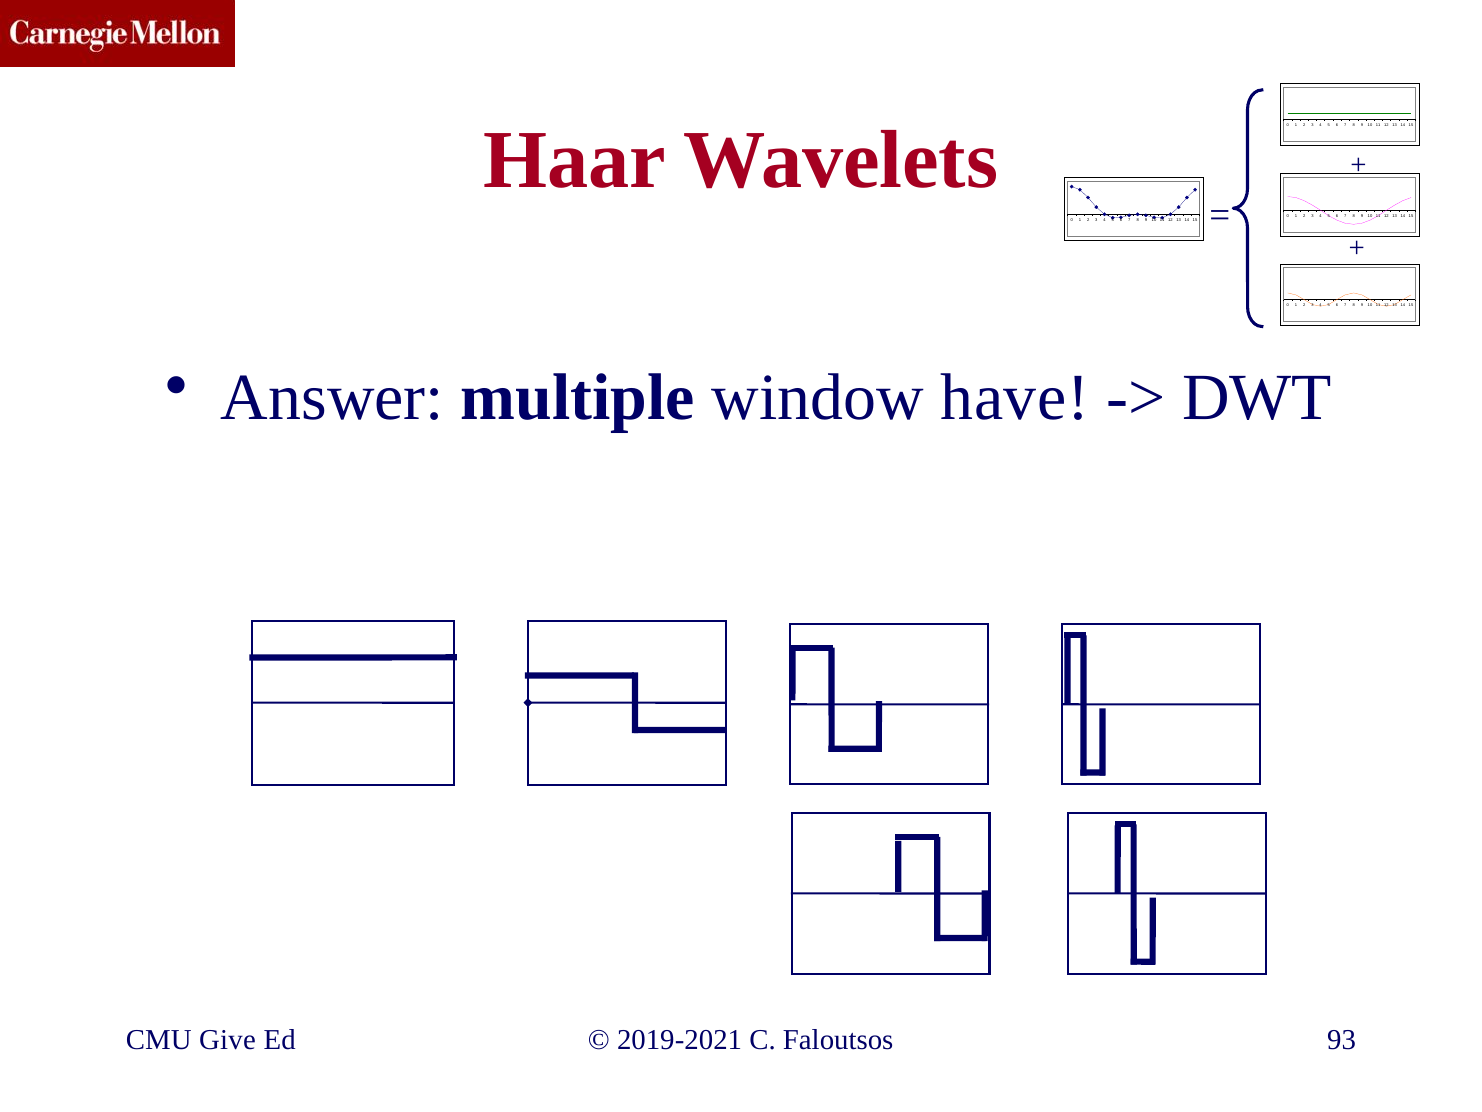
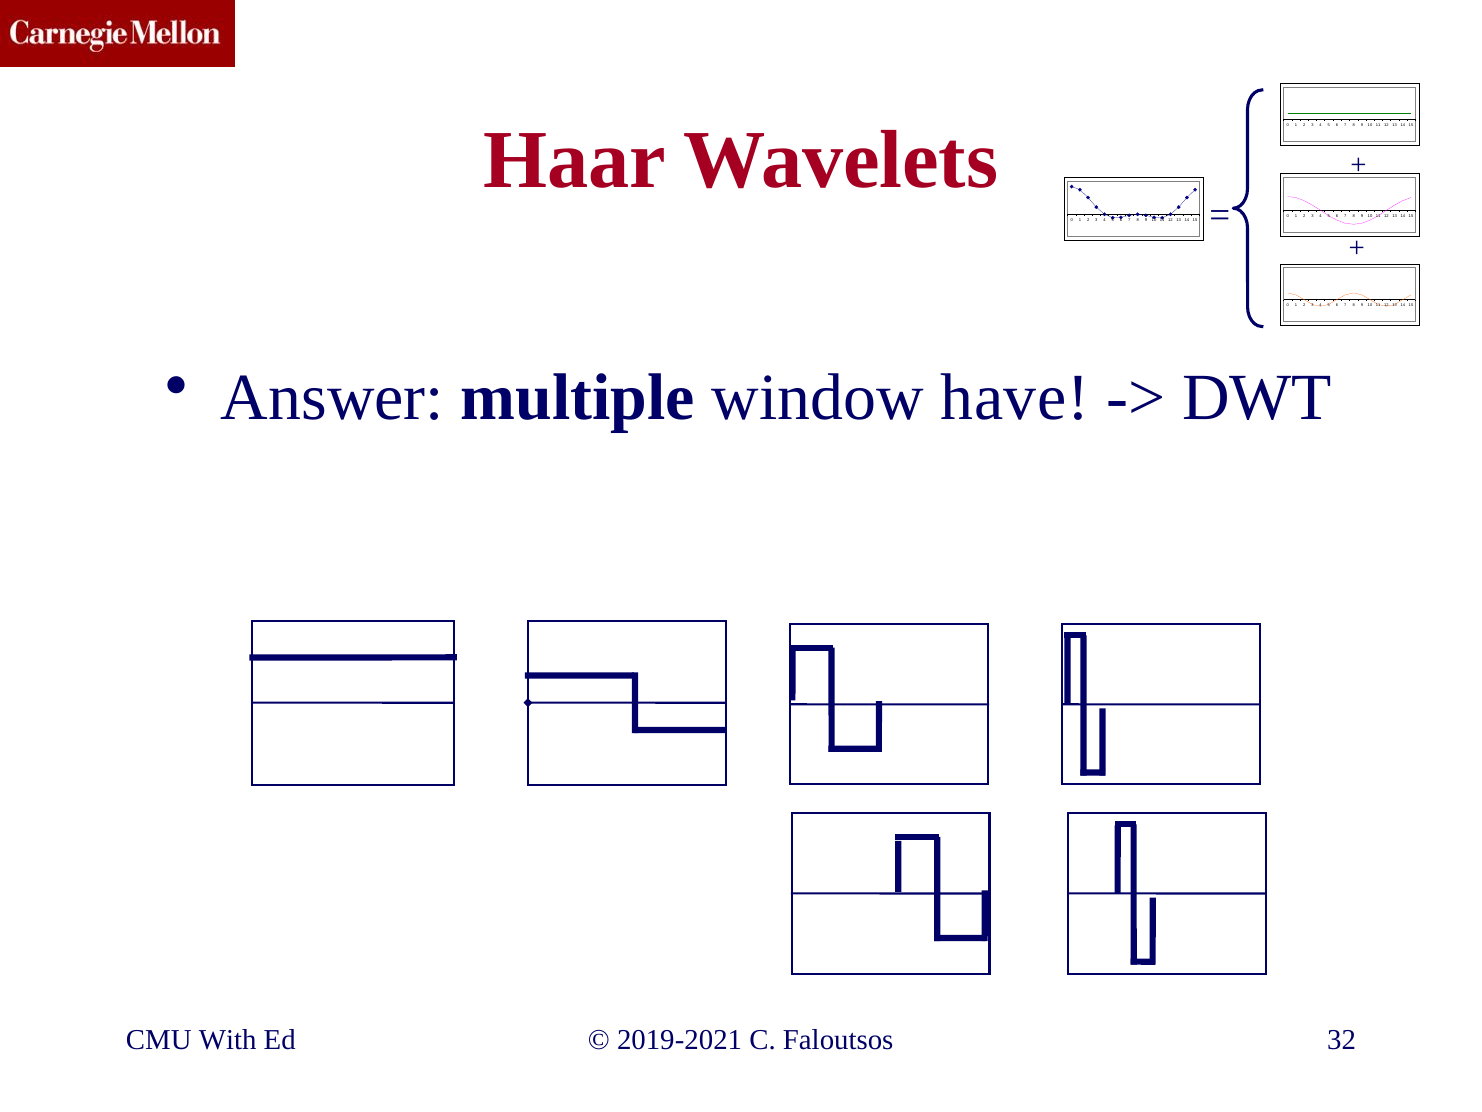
Give: Give -> With (228, 1039)
93: 93 -> 32 (1342, 1039)
